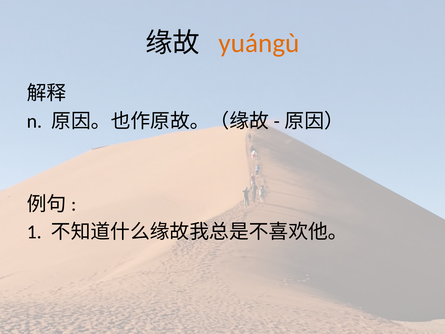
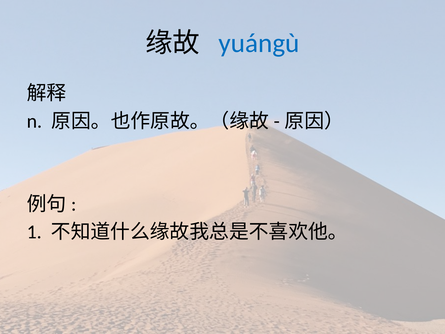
yuángù colour: orange -> blue (259, 43)
